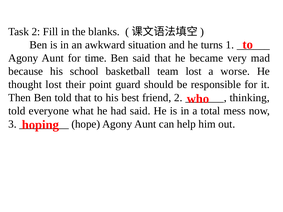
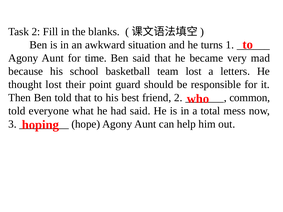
worse: worse -> letters (235, 71)
thinking: thinking -> common (250, 98)
